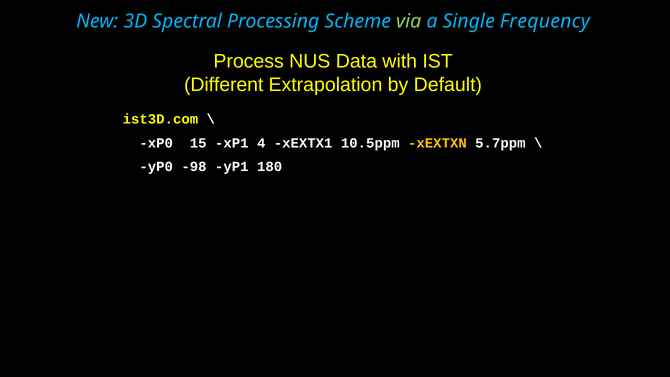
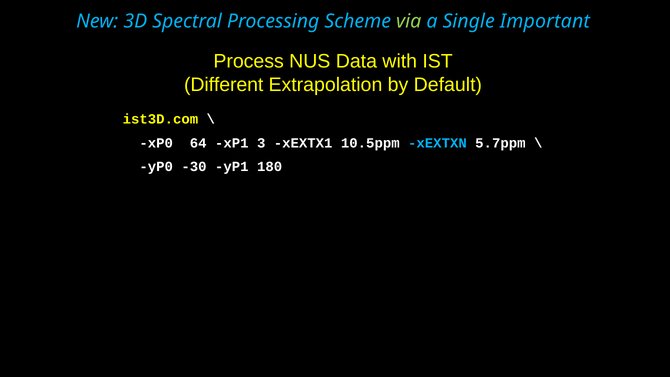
Frequency: Frequency -> Important (545, 21)
15: 15 -> 64 (198, 143)
4: 4 -> 3 (261, 143)
xEXTXN colour: yellow -> light blue (437, 143)
-98: -98 -> -30 (194, 167)
